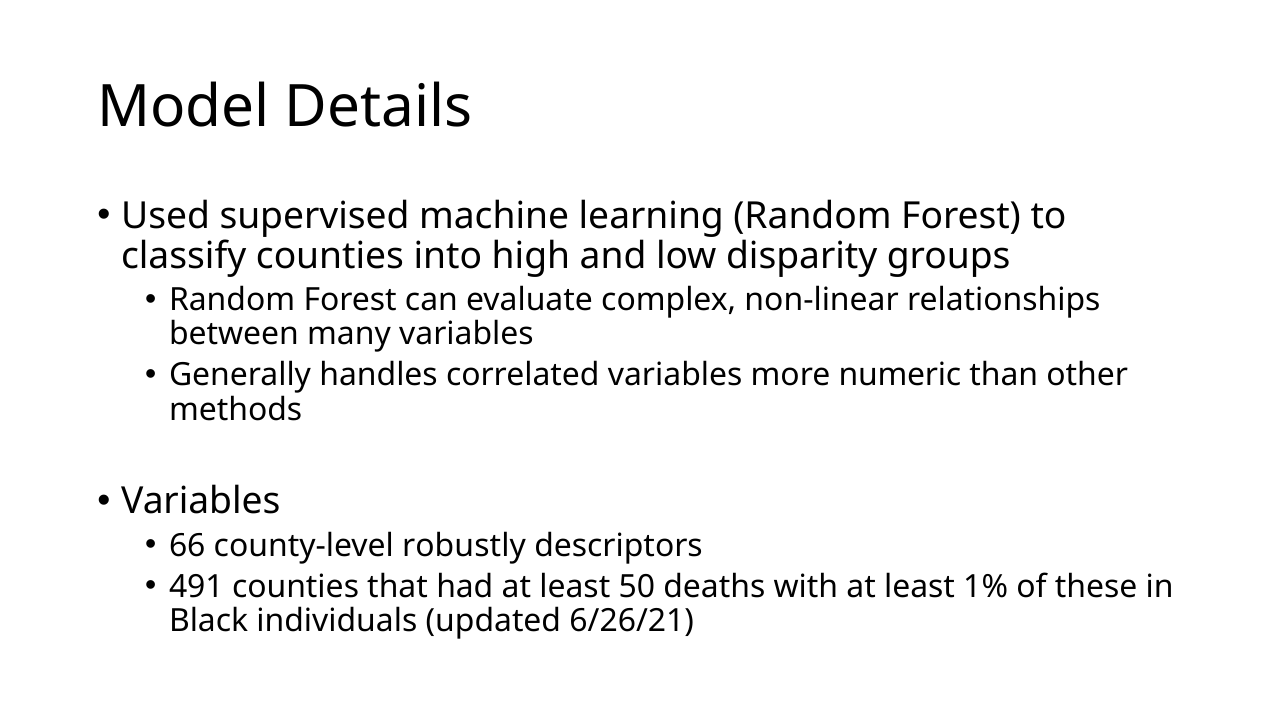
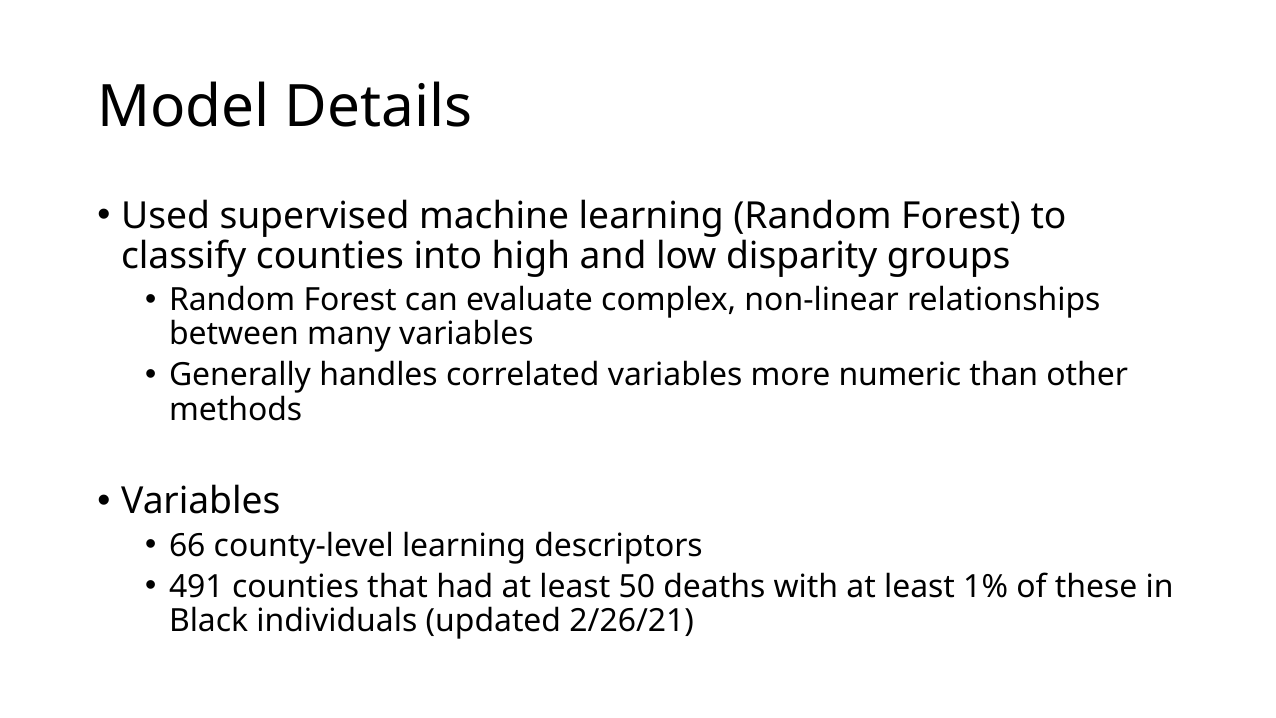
county-level robustly: robustly -> learning (464, 545)
6/26/21: 6/26/21 -> 2/26/21 (632, 621)
